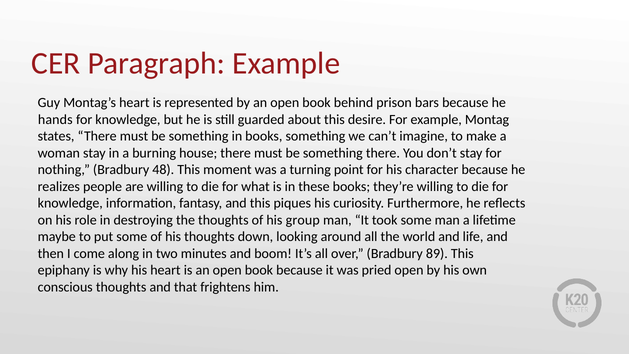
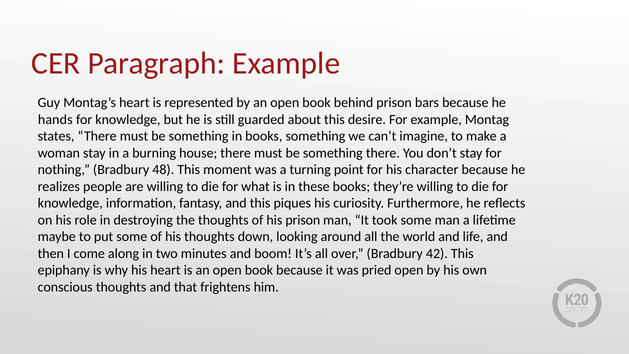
his group: group -> prison (303, 220)
89: 89 -> 42 (437, 253)
